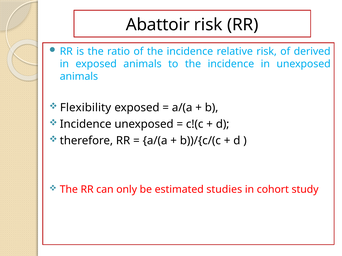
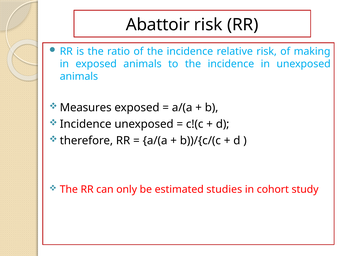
derived: derived -> making (312, 51)
Flexibility: Flexibility -> Measures (86, 108)
